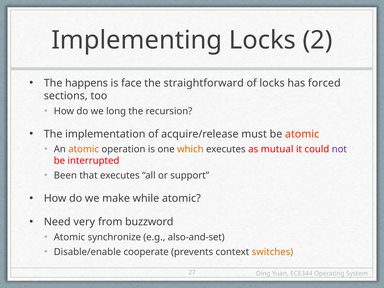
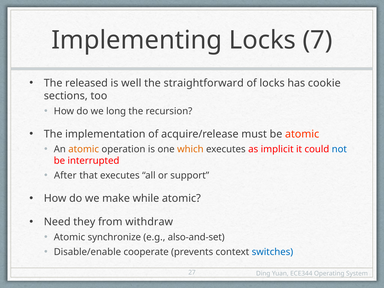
2: 2 -> 7 (318, 40)
happens: happens -> released (86, 83)
face: face -> well (131, 83)
forced: forced -> cookie (324, 83)
mutual: mutual -> implicit (277, 149)
not colour: purple -> blue (339, 149)
Been: Been -> After (65, 176)
very: very -> they (84, 222)
buzzword: buzzword -> withdraw (149, 222)
switches colour: orange -> blue (272, 252)
